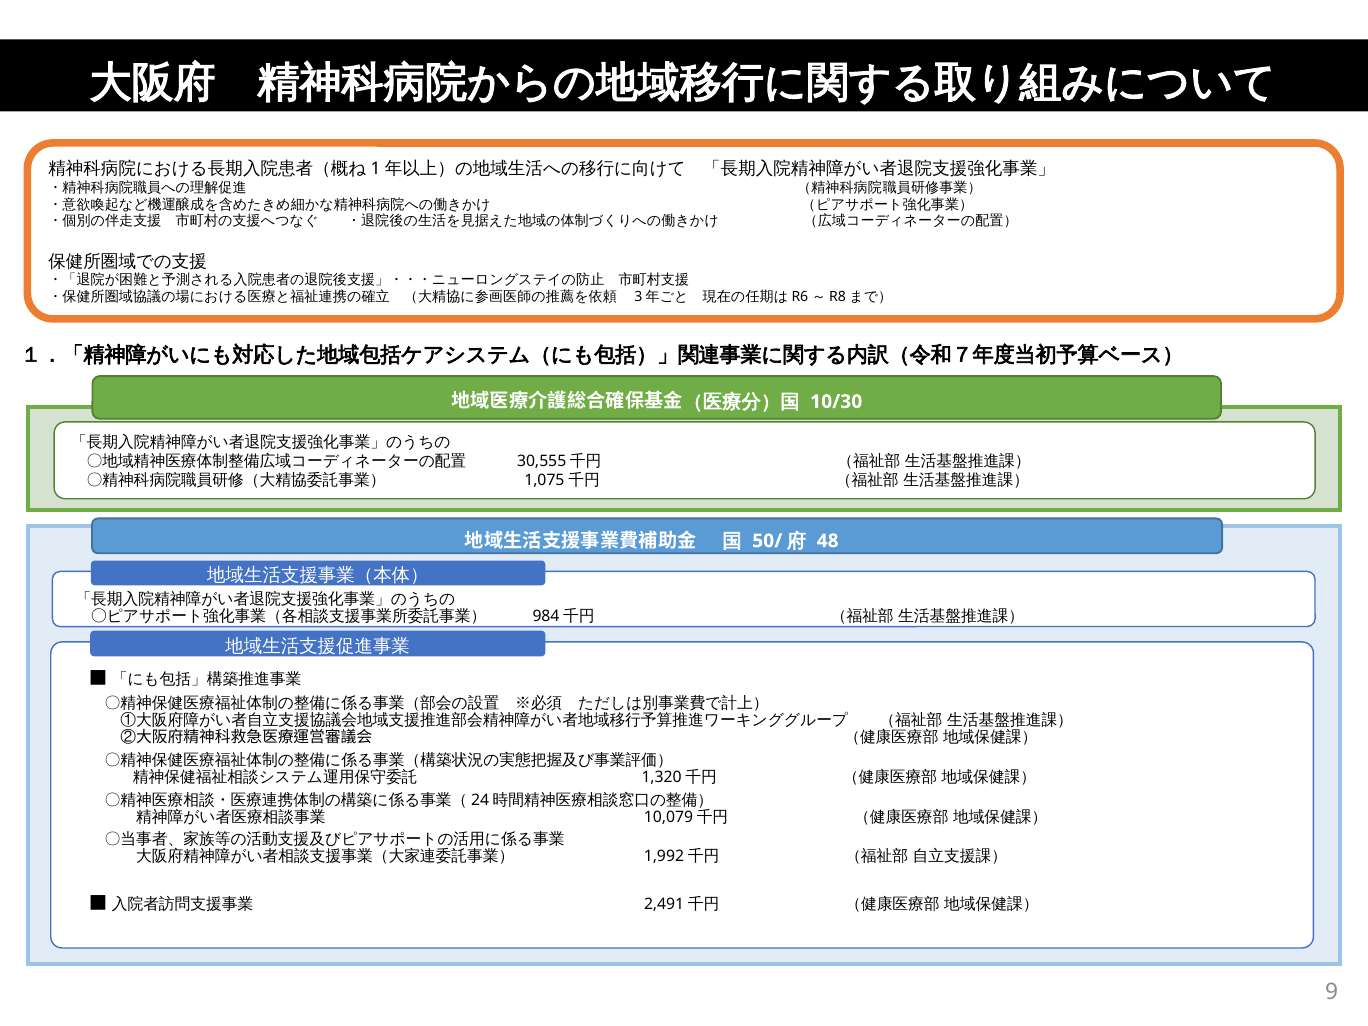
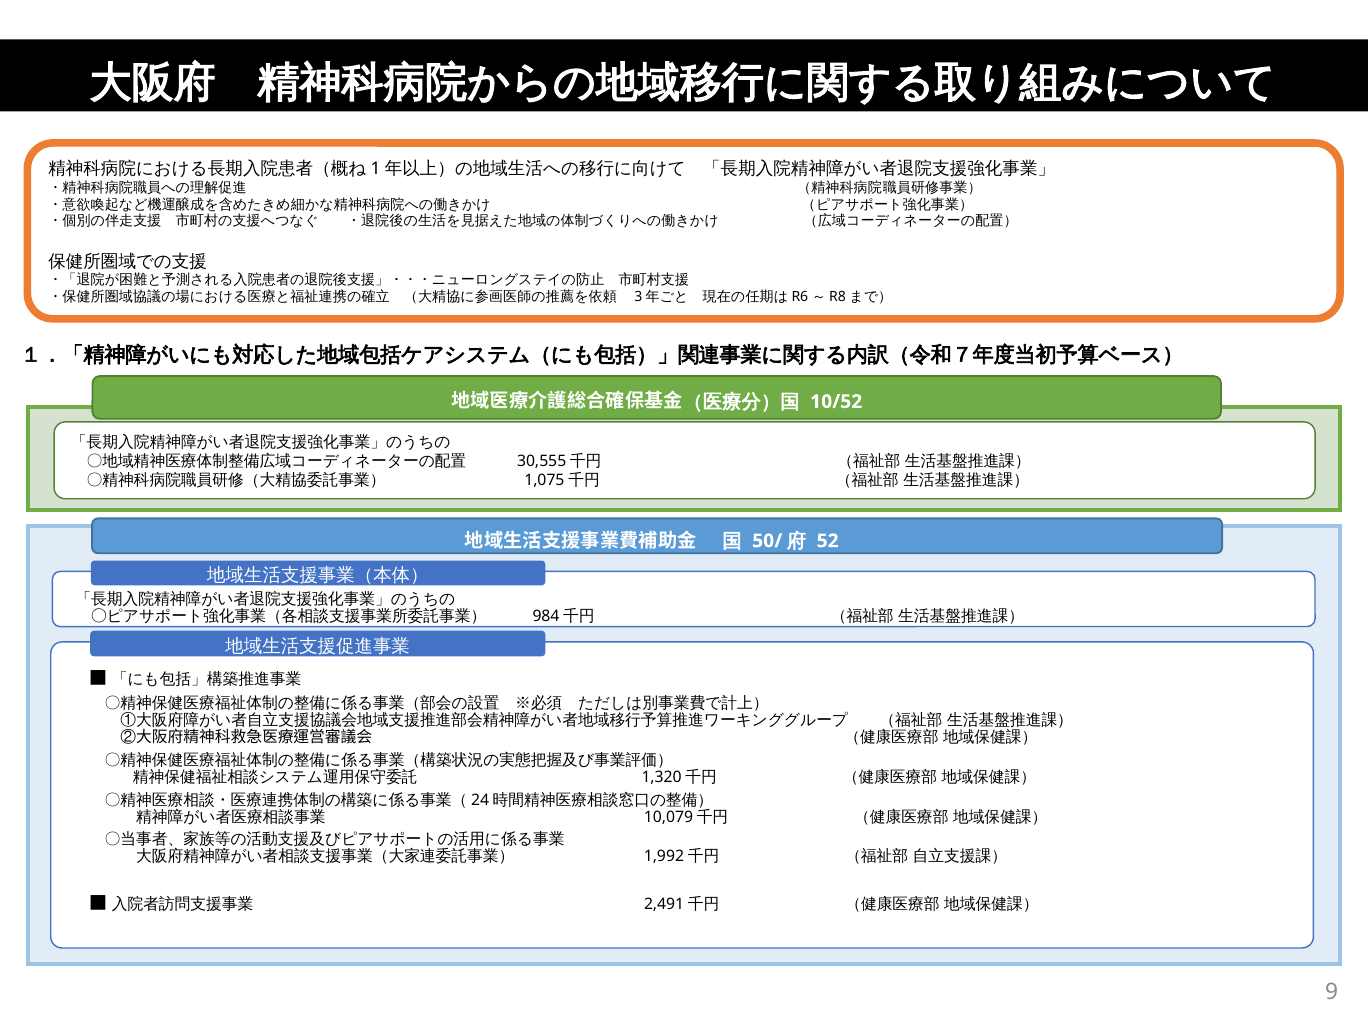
10/30: 10/30 -> 10/52 (836, 402)
48: 48 -> 52 (828, 541)
